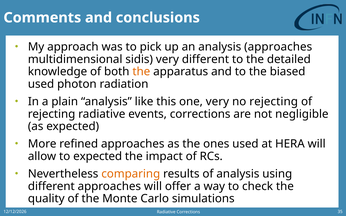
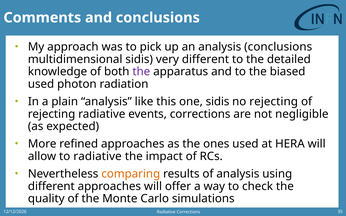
analysis approaches: approaches -> conclusions (278, 47)
the colour: orange -> purple (141, 72)
one very: very -> sidis (218, 102)
to expected: expected -> radiative (98, 157)
